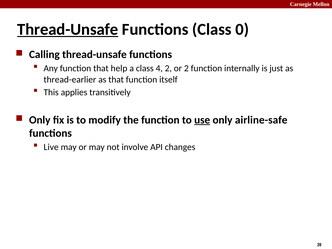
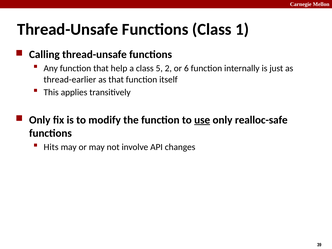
Thread-Unsafe underline: present -> none (68, 29)
0: 0 -> 1 (242, 29)
4: 4 -> 5 (159, 68)
or 2: 2 -> 6 (186, 68)
airline-safe: airline-safe -> realloc-safe (261, 120)
Live: Live -> Hits (51, 147)
